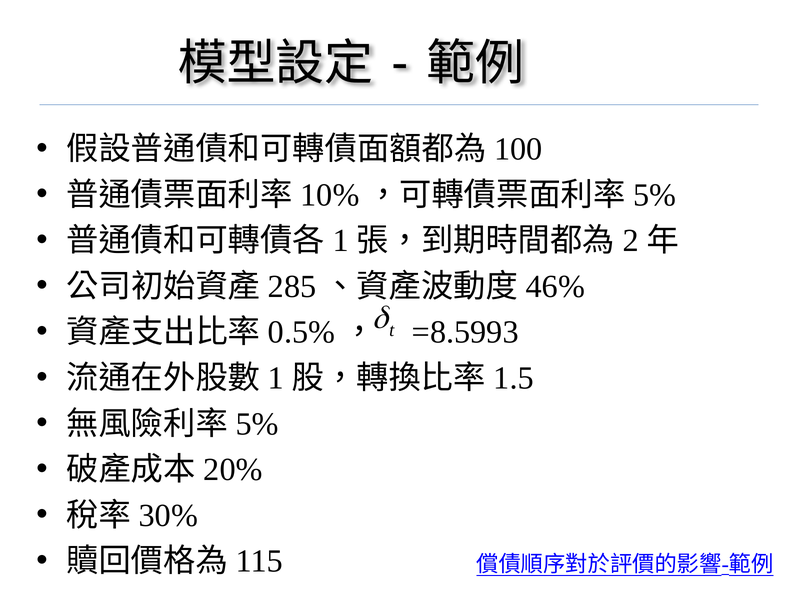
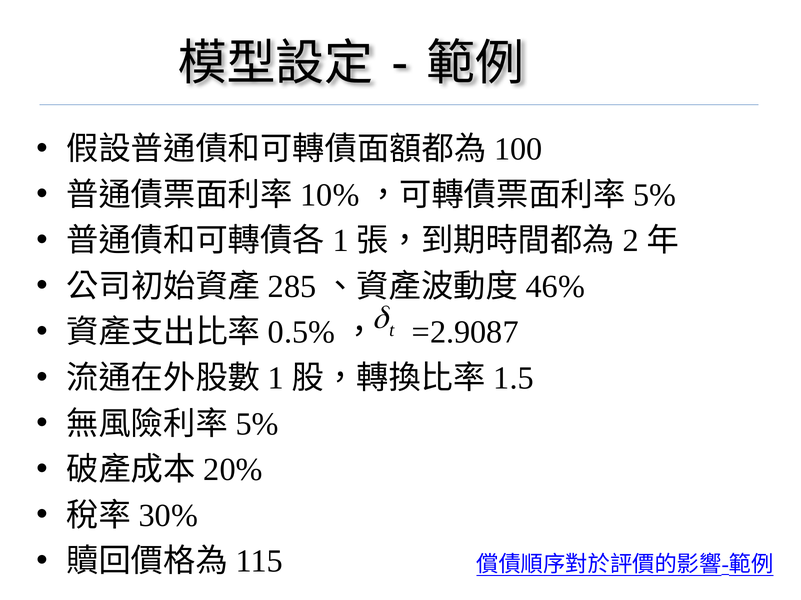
=8.5993: =8.5993 -> =2.9087 (465, 333)
